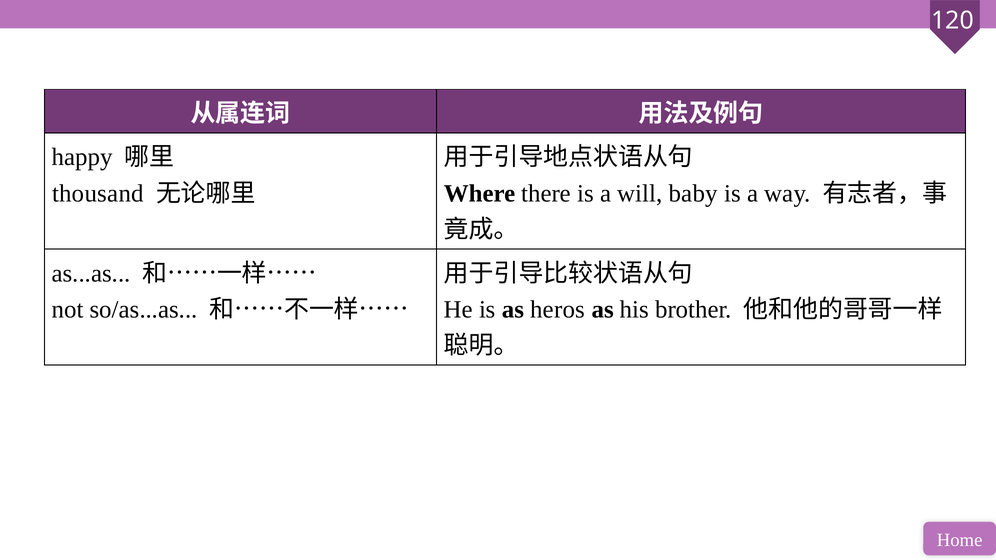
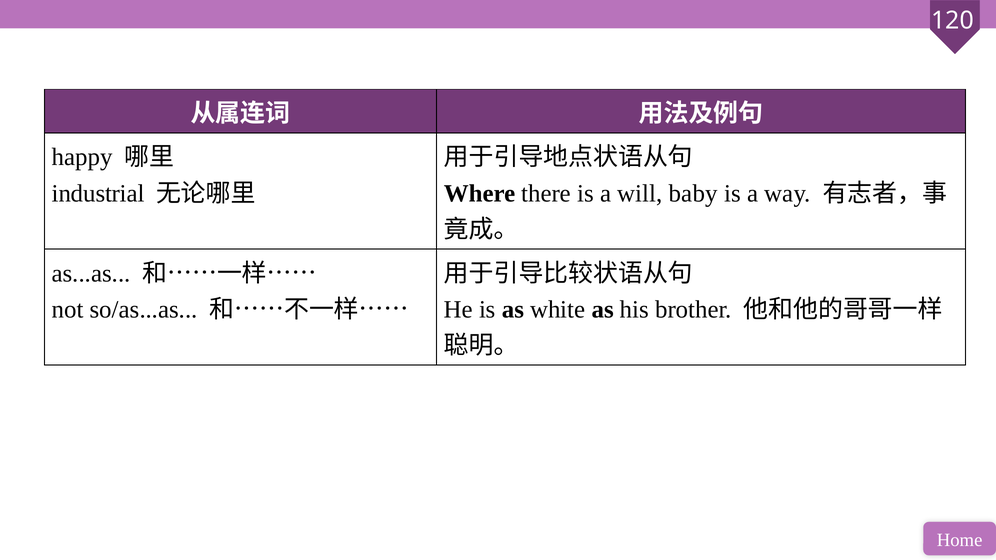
thousand: thousand -> industrial (98, 193)
heros: heros -> white (558, 310)
